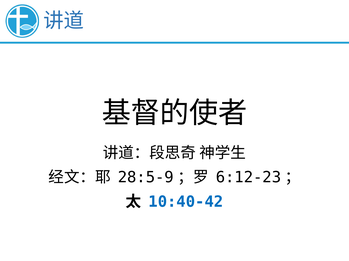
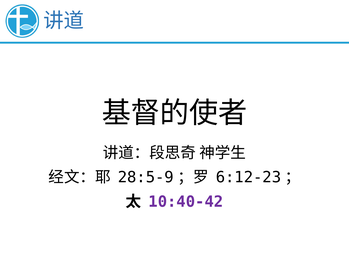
10:40-42 colour: blue -> purple (186, 202)
